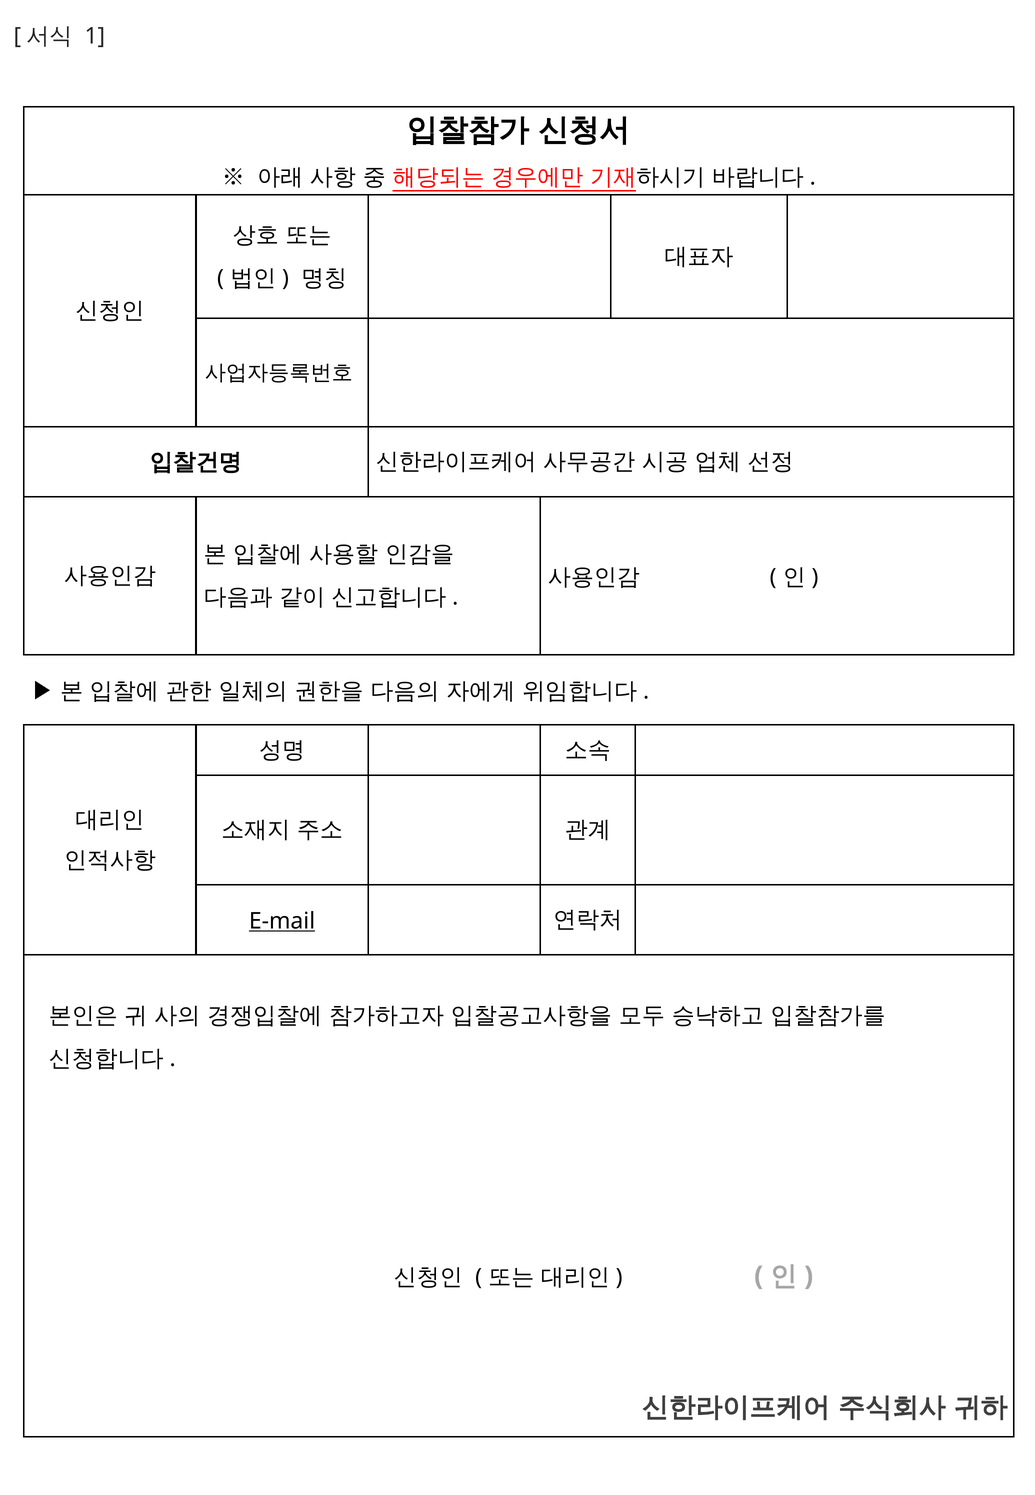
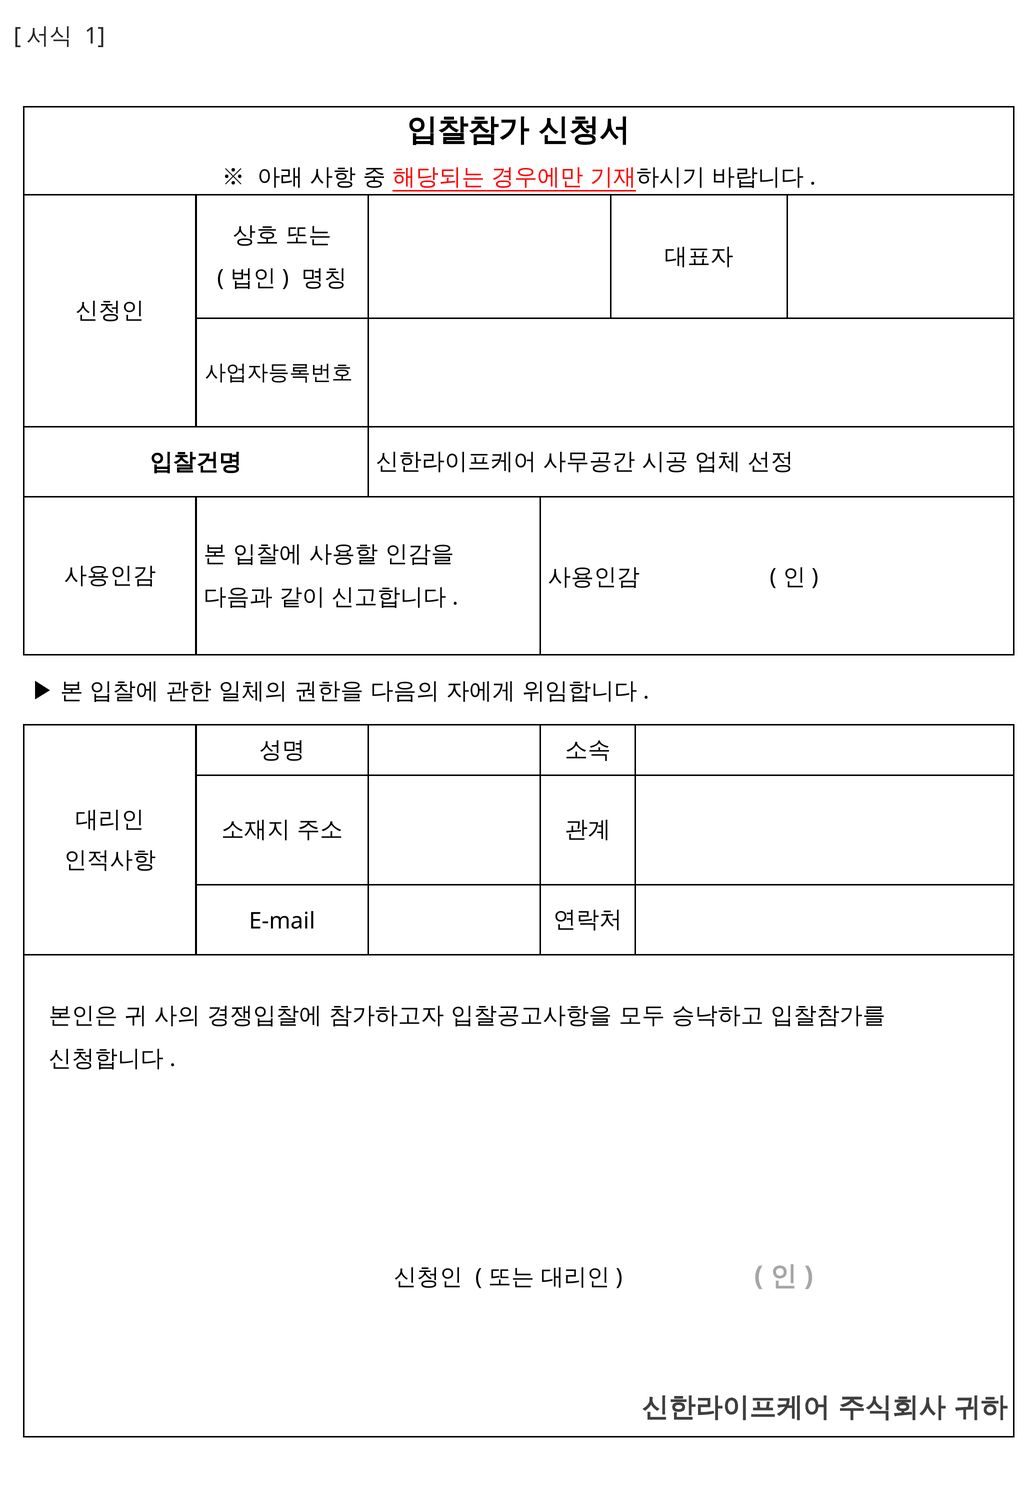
E-mail underline: present -> none (282, 921)
